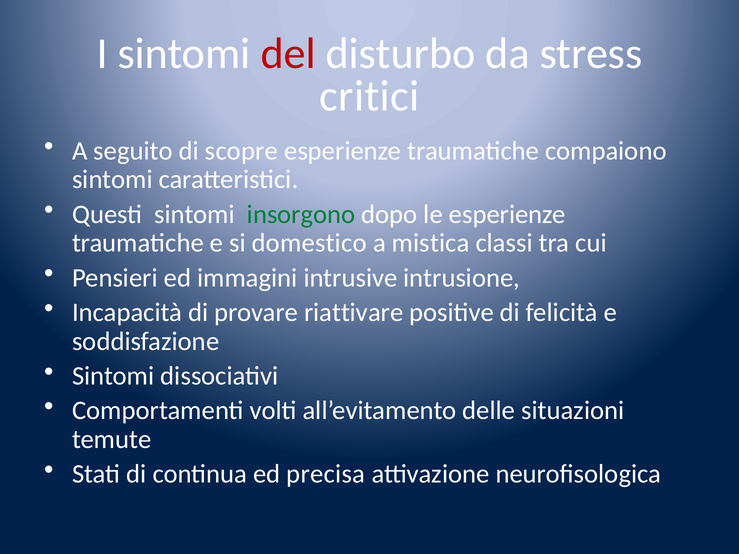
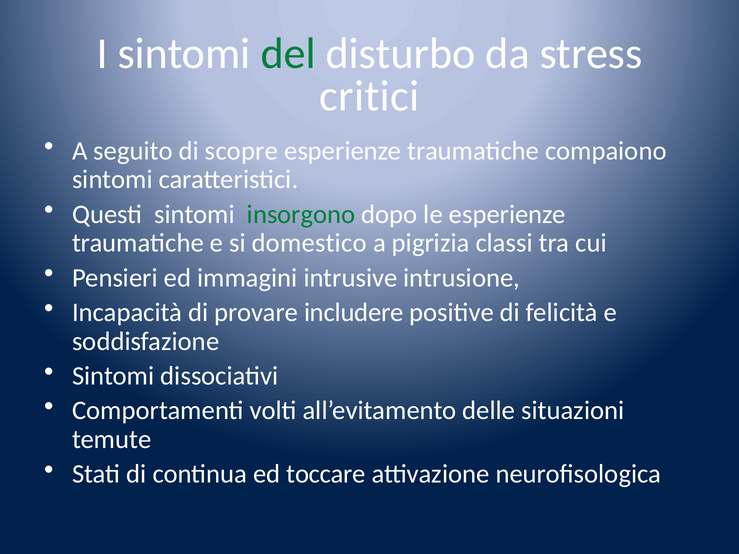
del colour: red -> green (288, 54)
mistica: mistica -> pigrizia (431, 243)
riattivare: riattivare -> includere (354, 313)
precisa: precisa -> toccare (326, 474)
